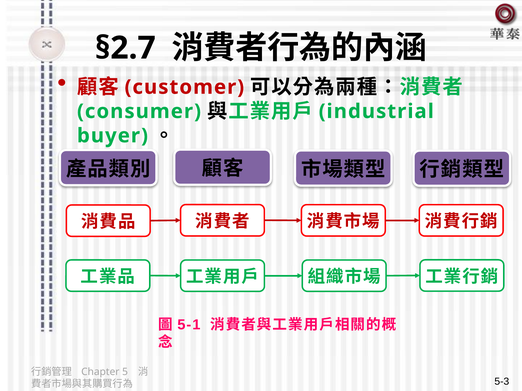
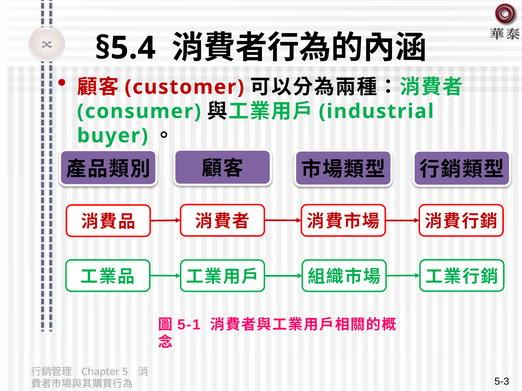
§2.7: §2.7 -> §5.4 (125, 48)
